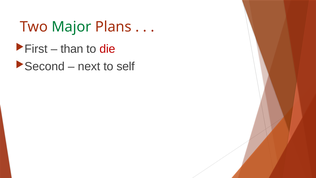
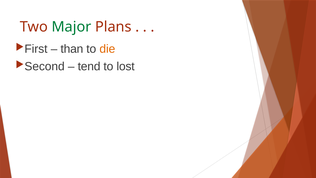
die colour: red -> orange (107, 49)
next: next -> tend (89, 66)
self: self -> lost (126, 66)
